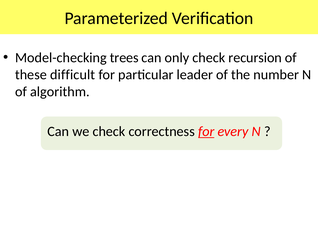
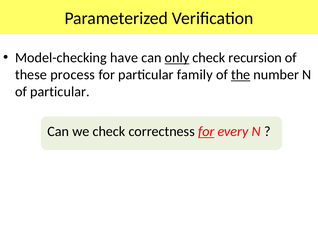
trees: trees -> have (124, 58)
only underline: none -> present (177, 58)
these difficult: difficult -> process (73, 75)
leader: leader -> family (195, 75)
the underline: none -> present (241, 75)
of algorithm: algorithm -> particular (60, 92)
